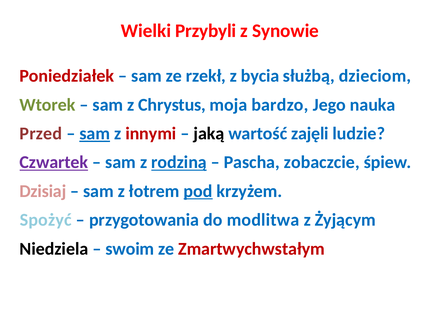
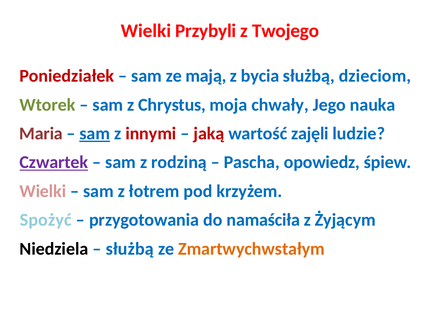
Synowie: Synowie -> Twojego (286, 31)
rzekł: rzekł -> mają (206, 76)
bardzo: bardzo -> chwały (280, 105)
Przed: Przed -> Maria (41, 134)
jaką colour: black -> red (209, 134)
rodziną underline: present -> none (179, 162)
zobaczcie: zobaczcie -> opowiedz (322, 162)
Dzisiaj: Dzisiaj -> Wielki (43, 191)
pod underline: present -> none (198, 191)
modlitwa: modlitwa -> namaściła (263, 220)
swoim: swoim -> służbą (130, 249)
Zmartwychwstałym colour: red -> orange (251, 249)
